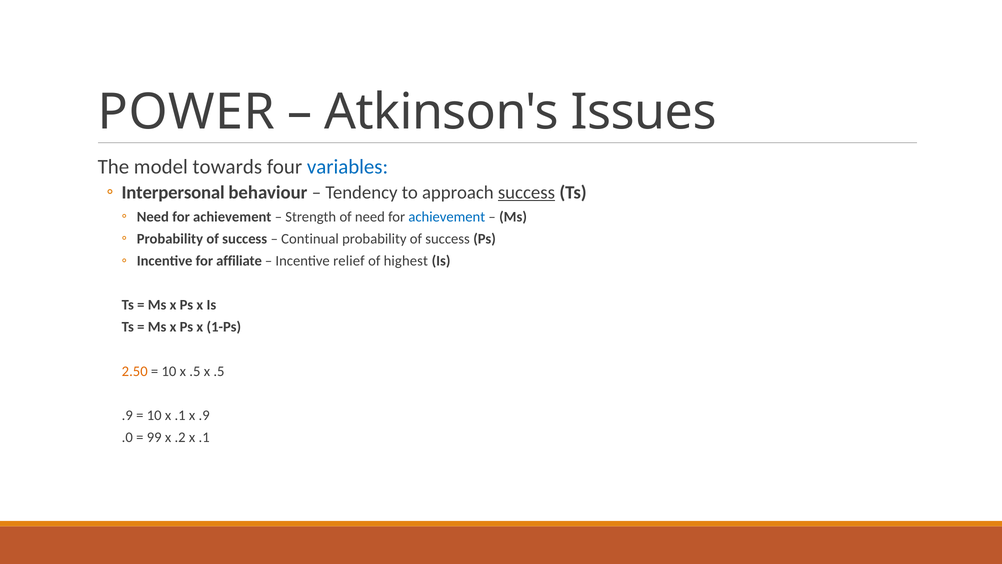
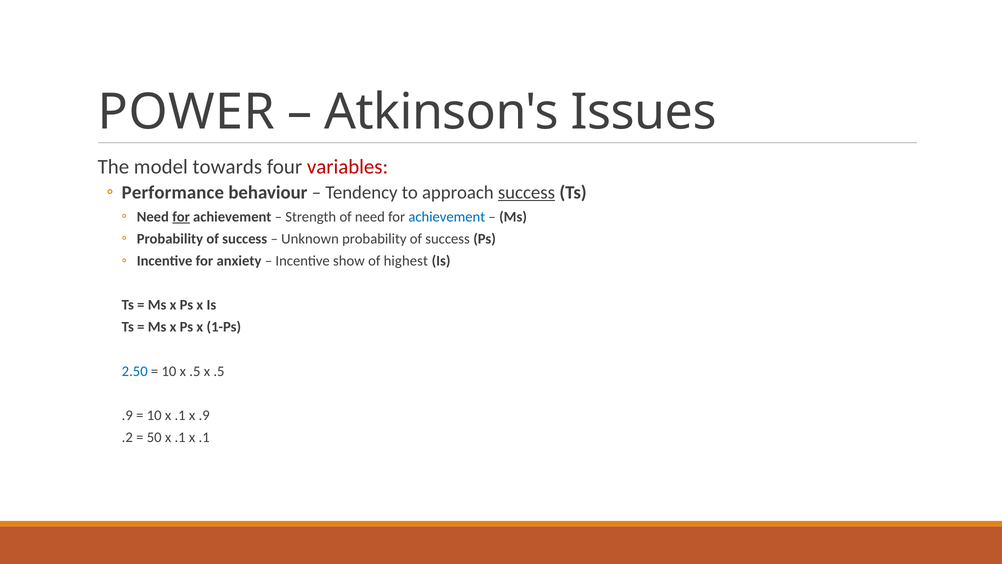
variables colour: blue -> red (347, 167)
Interpersonal: Interpersonal -> Performance (173, 192)
for underline: none -> present (181, 217)
Continual: Continual -> Unknown (310, 239)
affiliate: affiliate -> anxiety (239, 261)
relief: relief -> show (349, 261)
2.50 colour: orange -> blue (135, 371)
.0: .0 -> .2 (127, 437)
99: 99 -> 50 (154, 437)
.2: .2 -> .1 (180, 437)
